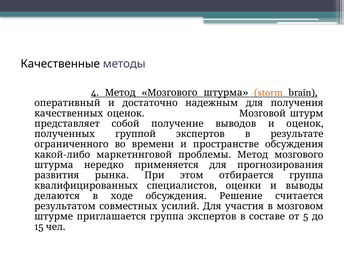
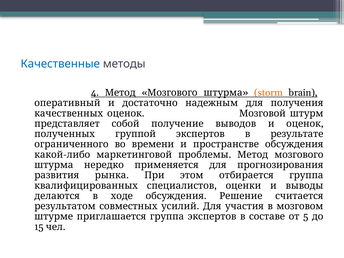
Качественные colour: black -> blue (60, 64)
